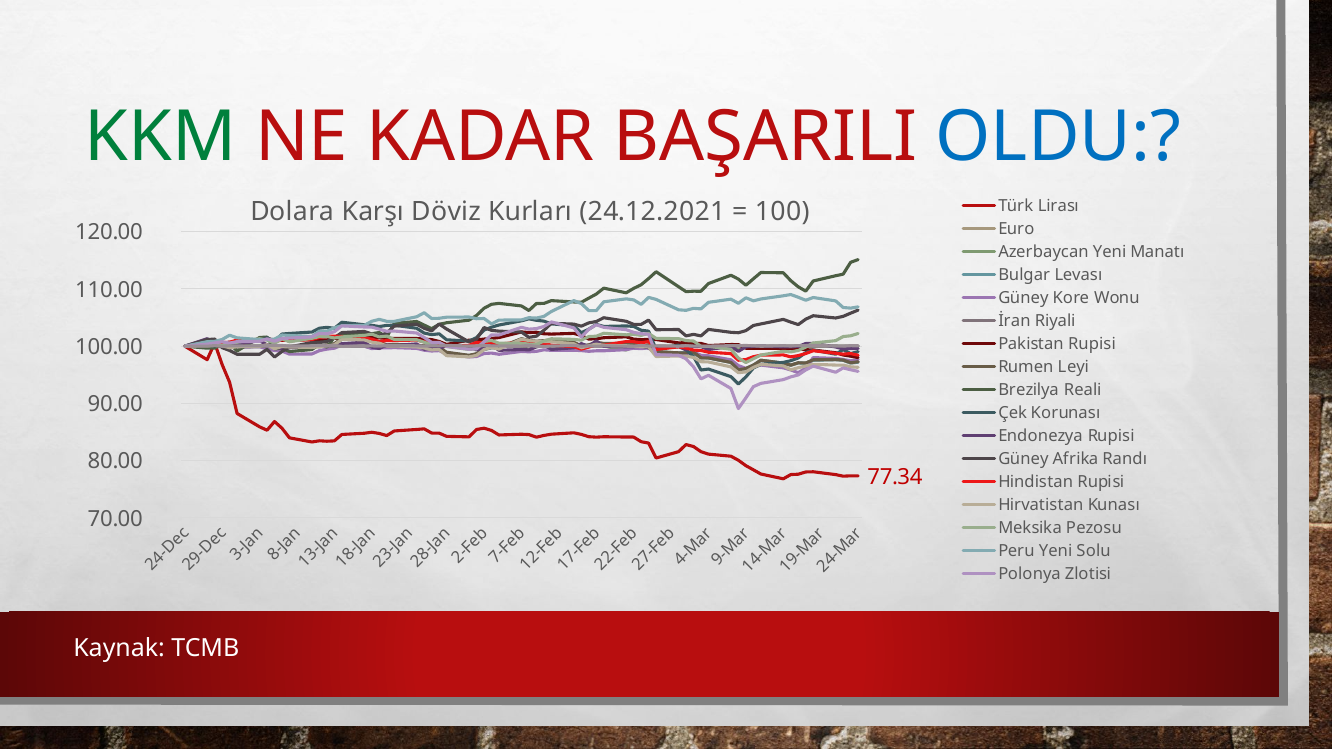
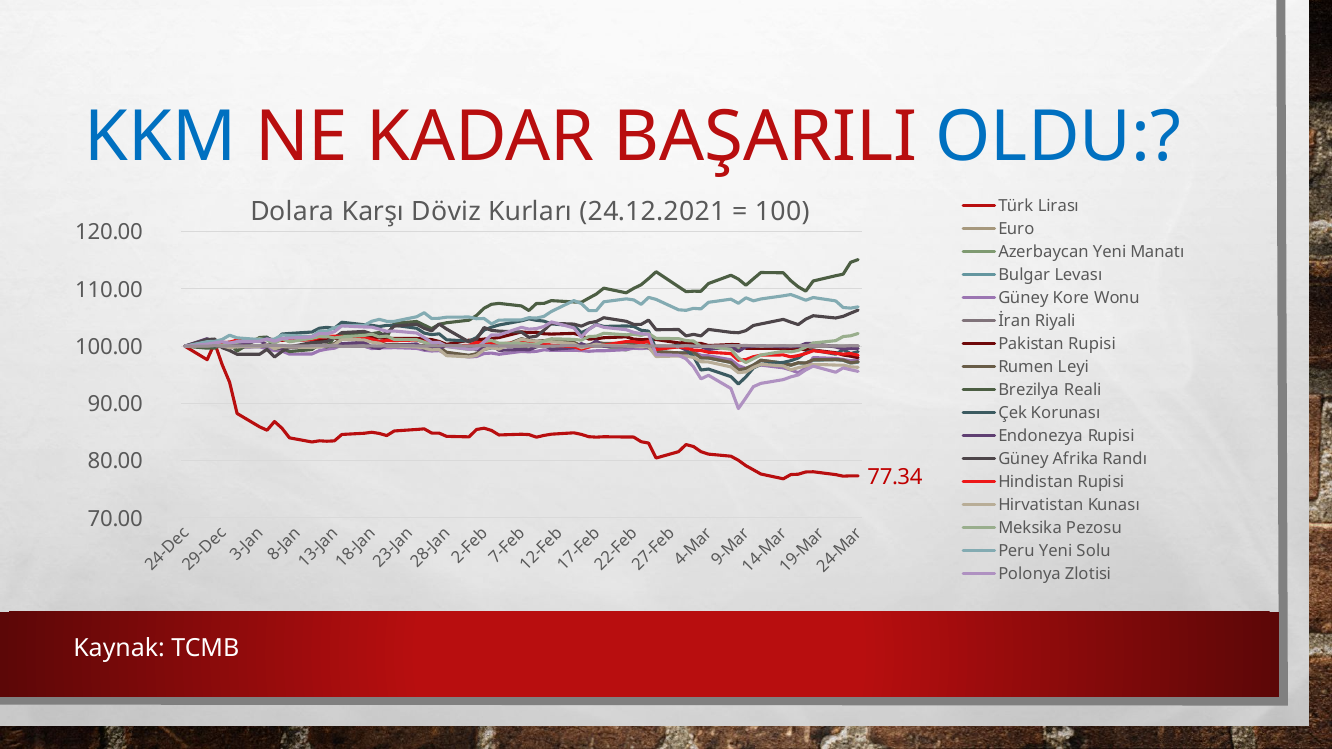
KKM colour: green -> blue (161, 137)
